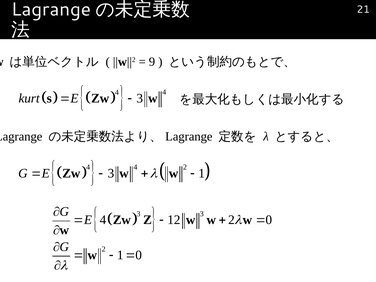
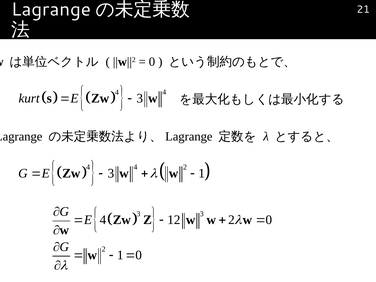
9: 9 -> 0 (152, 62)
